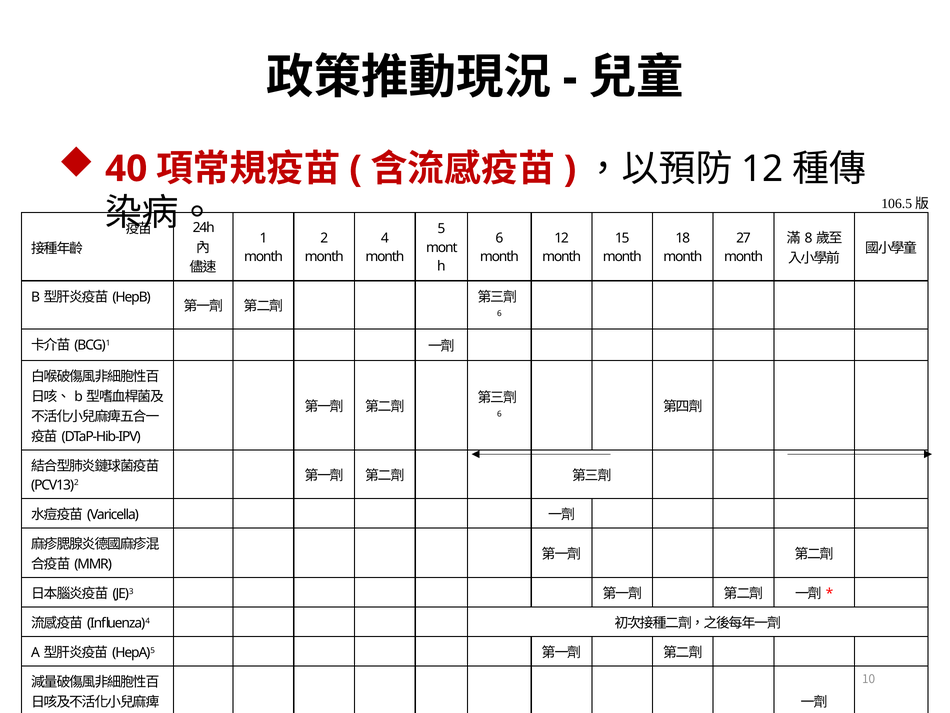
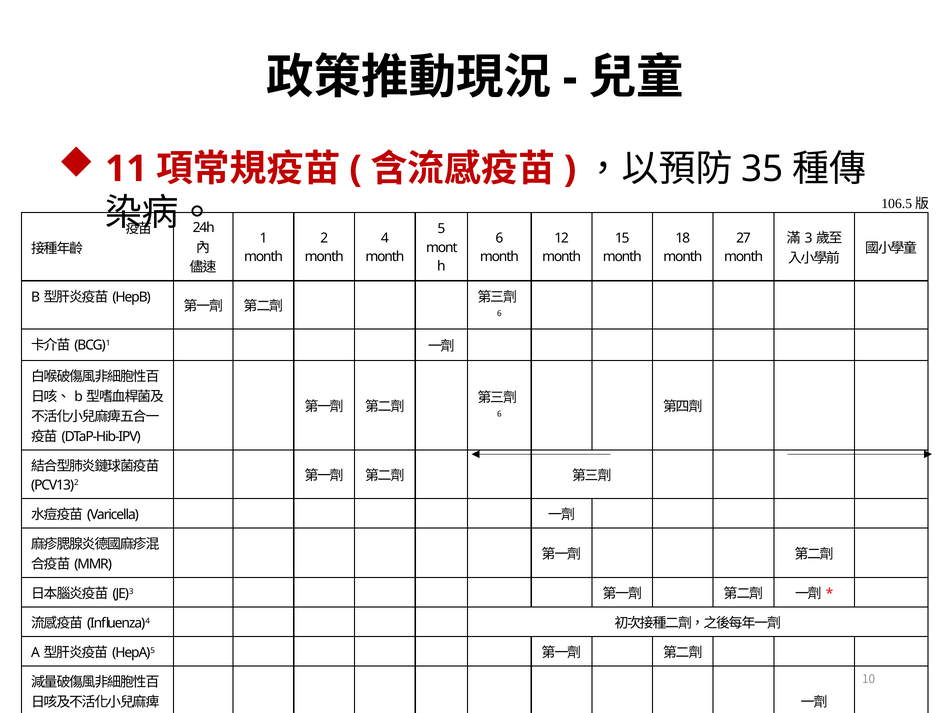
40: 40 -> 11 (126, 169)
12: 12 -> 35 (762, 169)
8: 8 -> 3 (809, 238)
